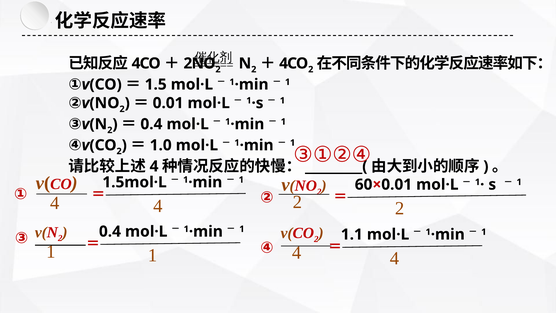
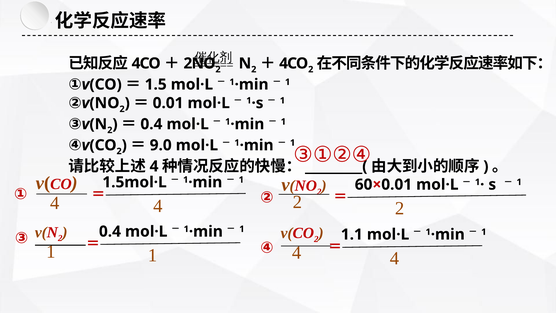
1.0: 1.0 -> 9.0 (161, 145)
